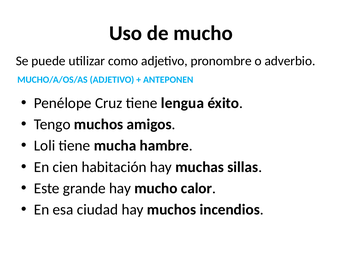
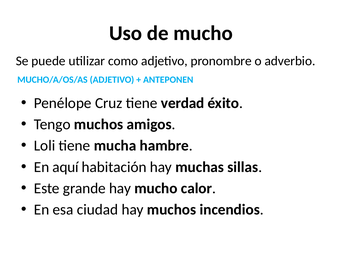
lengua: lengua -> verdad (183, 103)
cien: cien -> aquí (66, 167)
